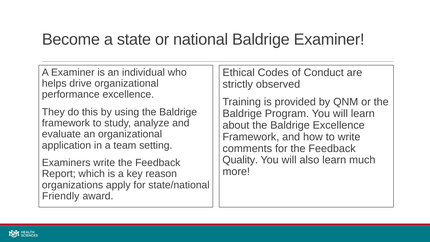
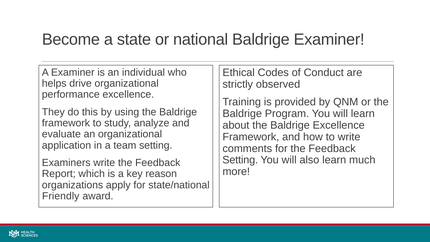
Quality: Quality -> Setting (240, 160)
